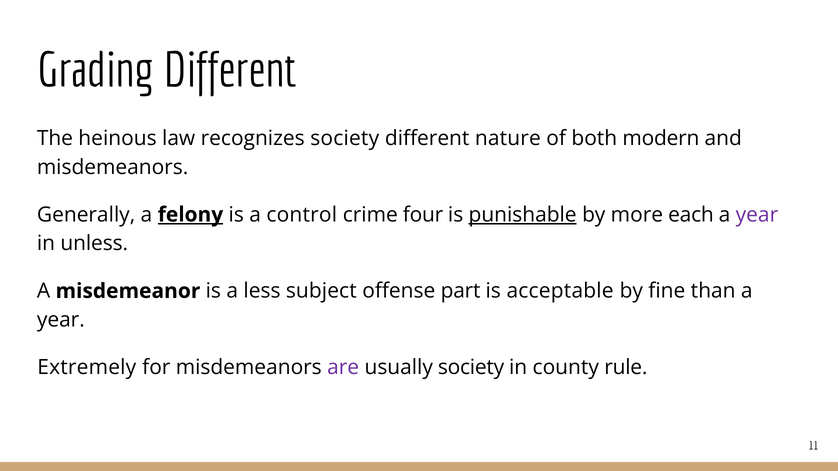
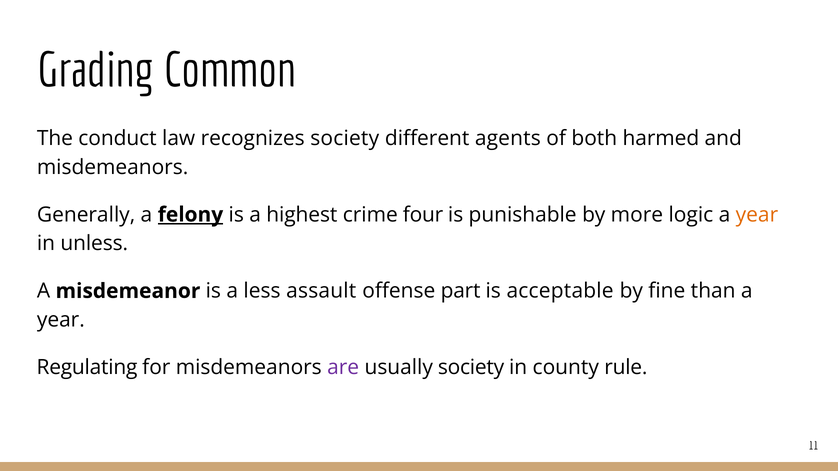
Grading Different: Different -> Common (230, 71)
heinous: heinous -> conduct (118, 138)
nature: nature -> agents (508, 138)
modern: modern -> harmed (661, 138)
control: control -> highest (302, 215)
punishable underline: present -> none (523, 215)
each: each -> logic (691, 215)
year colour: purple -> orange (757, 215)
subject: subject -> assault (321, 291)
Extremely: Extremely -> Regulating (87, 368)
